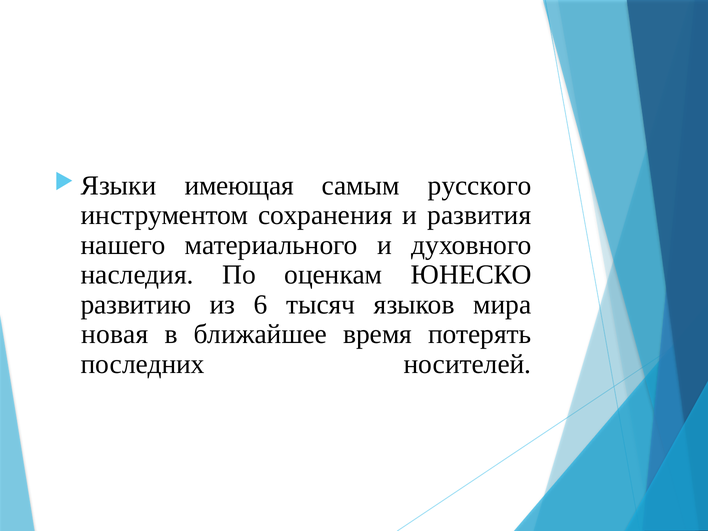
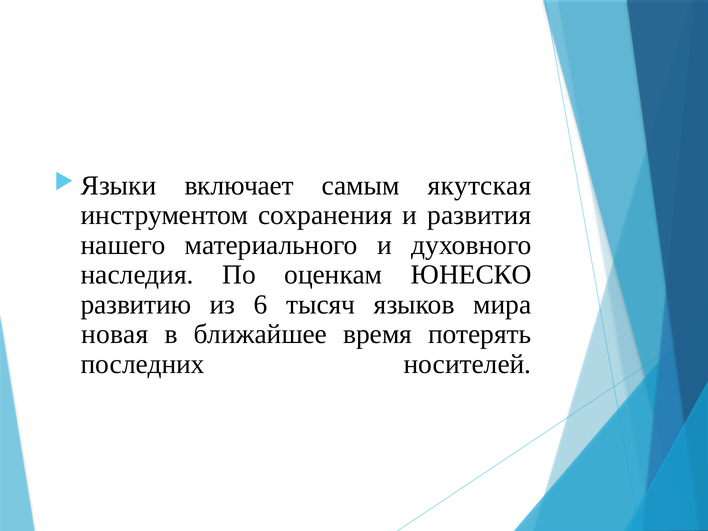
имеющая: имеющая -> включает (239, 186)
русского: русского -> якутская (480, 186)
